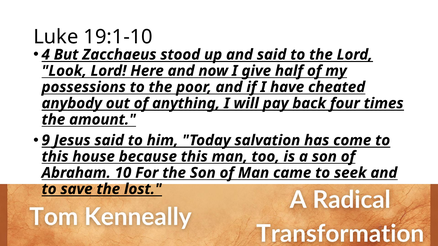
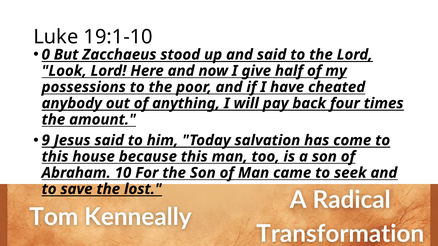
4: 4 -> 0 (46, 55)
